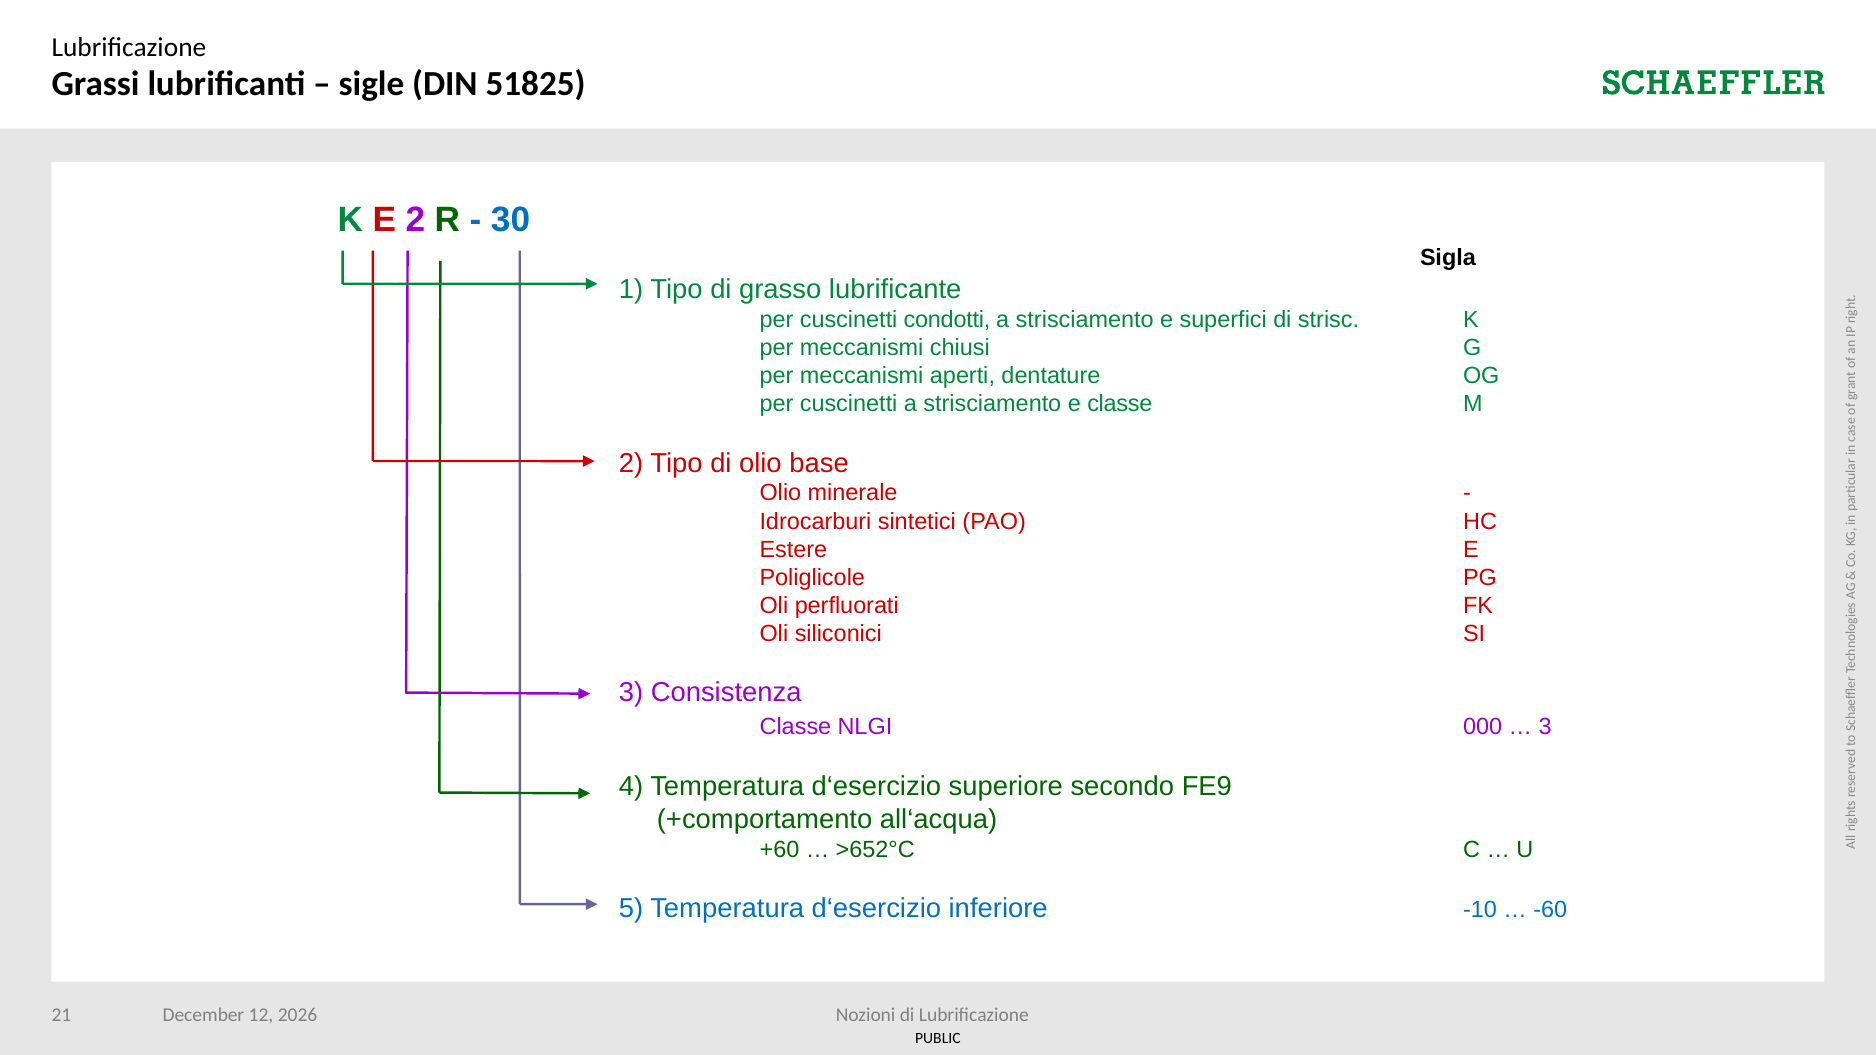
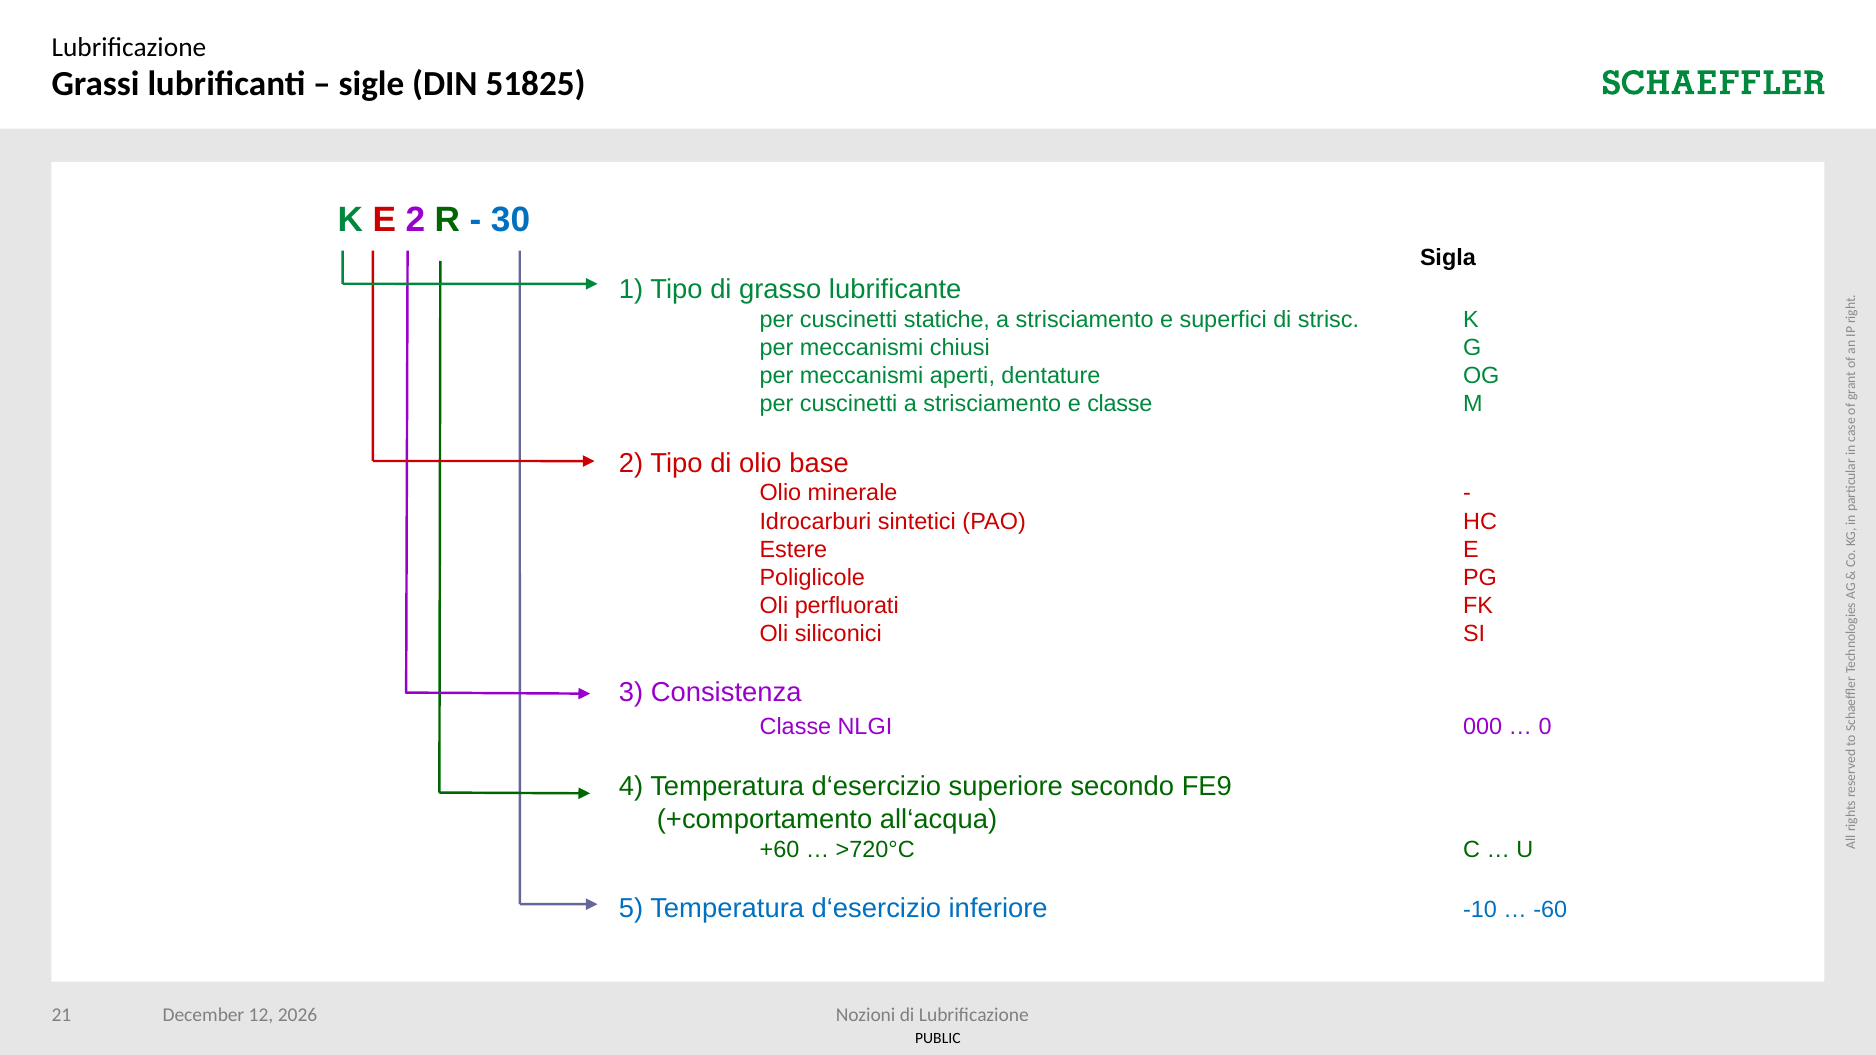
condotti: condotti -> statiche (947, 320)
3: 3 -> 0 (1545, 727)
>652°C: >652°C -> >720°C (875, 850)
